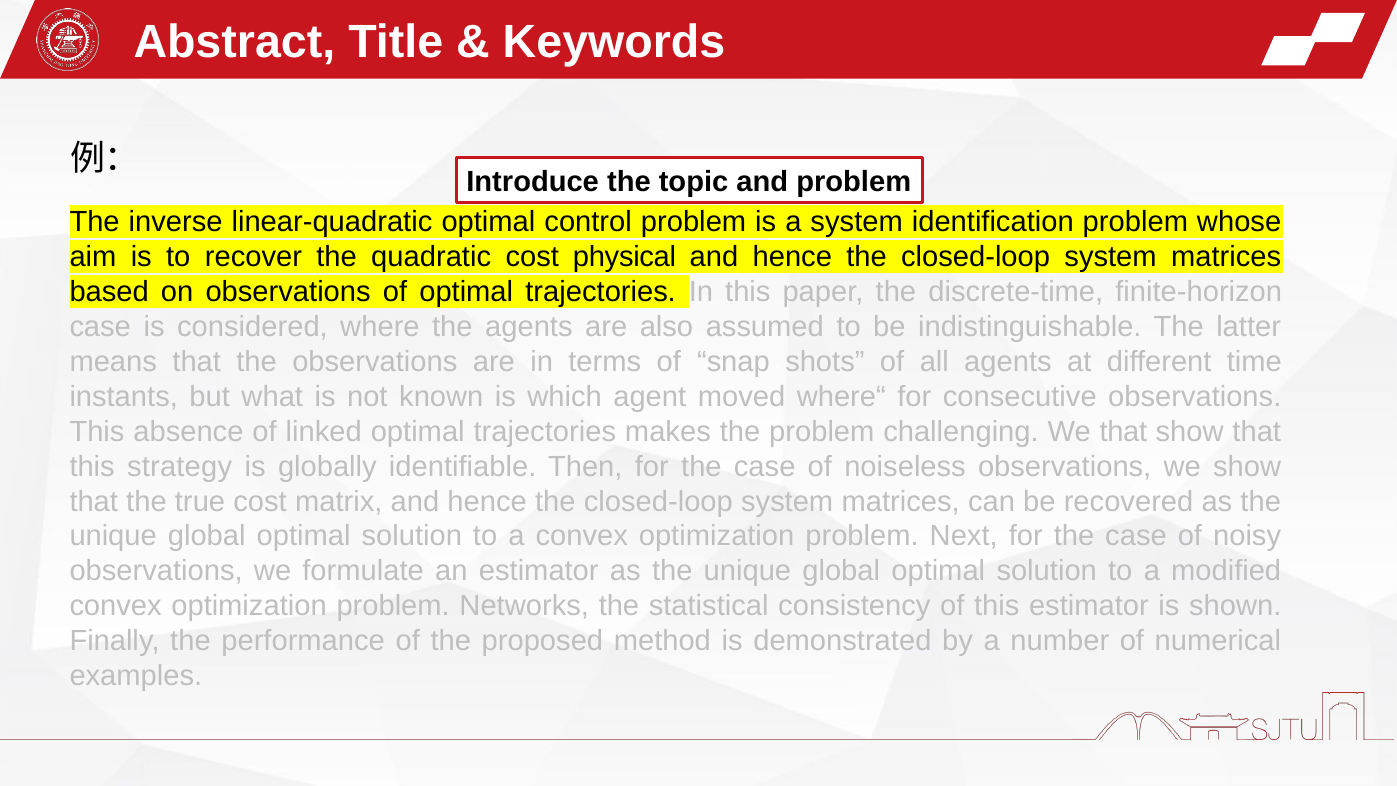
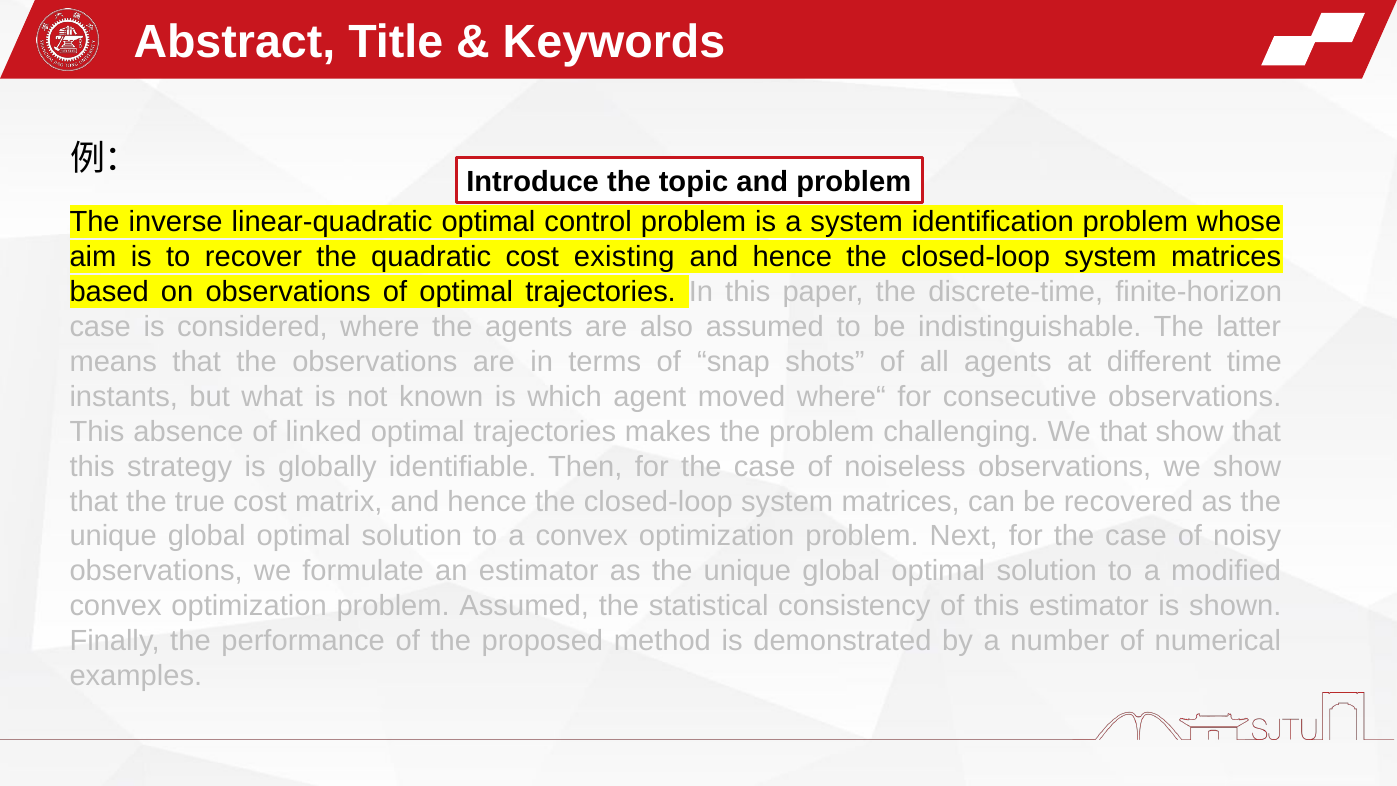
physical: physical -> existing (624, 257)
problem Networks: Networks -> Assumed (524, 606)
